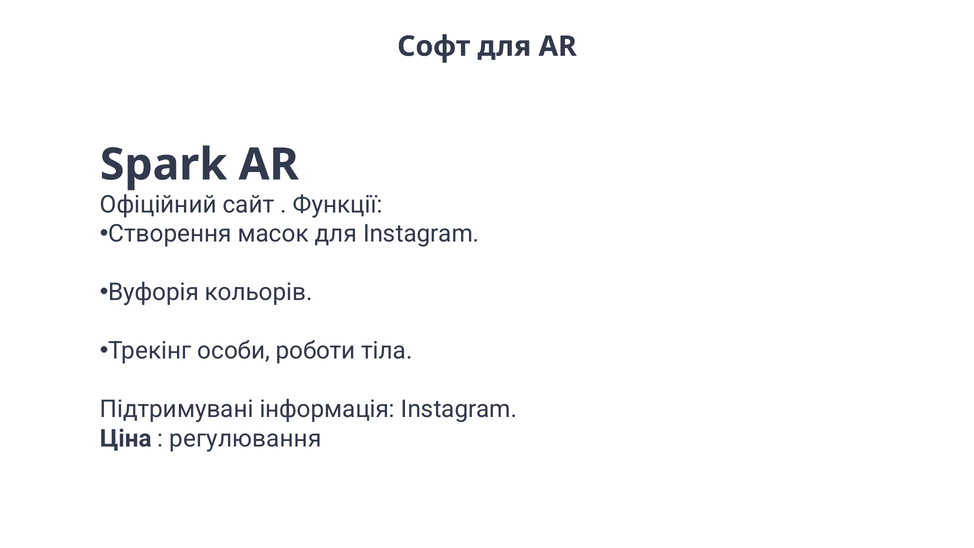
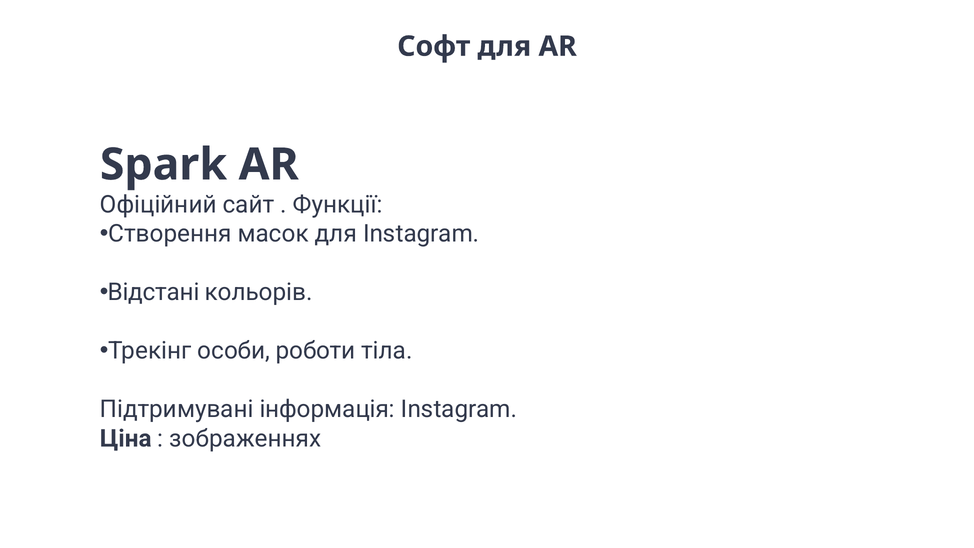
Вуфорія: Вуфорія -> Відстані (154, 292)
регулювання: регулювання -> зображеннях (245, 438)
